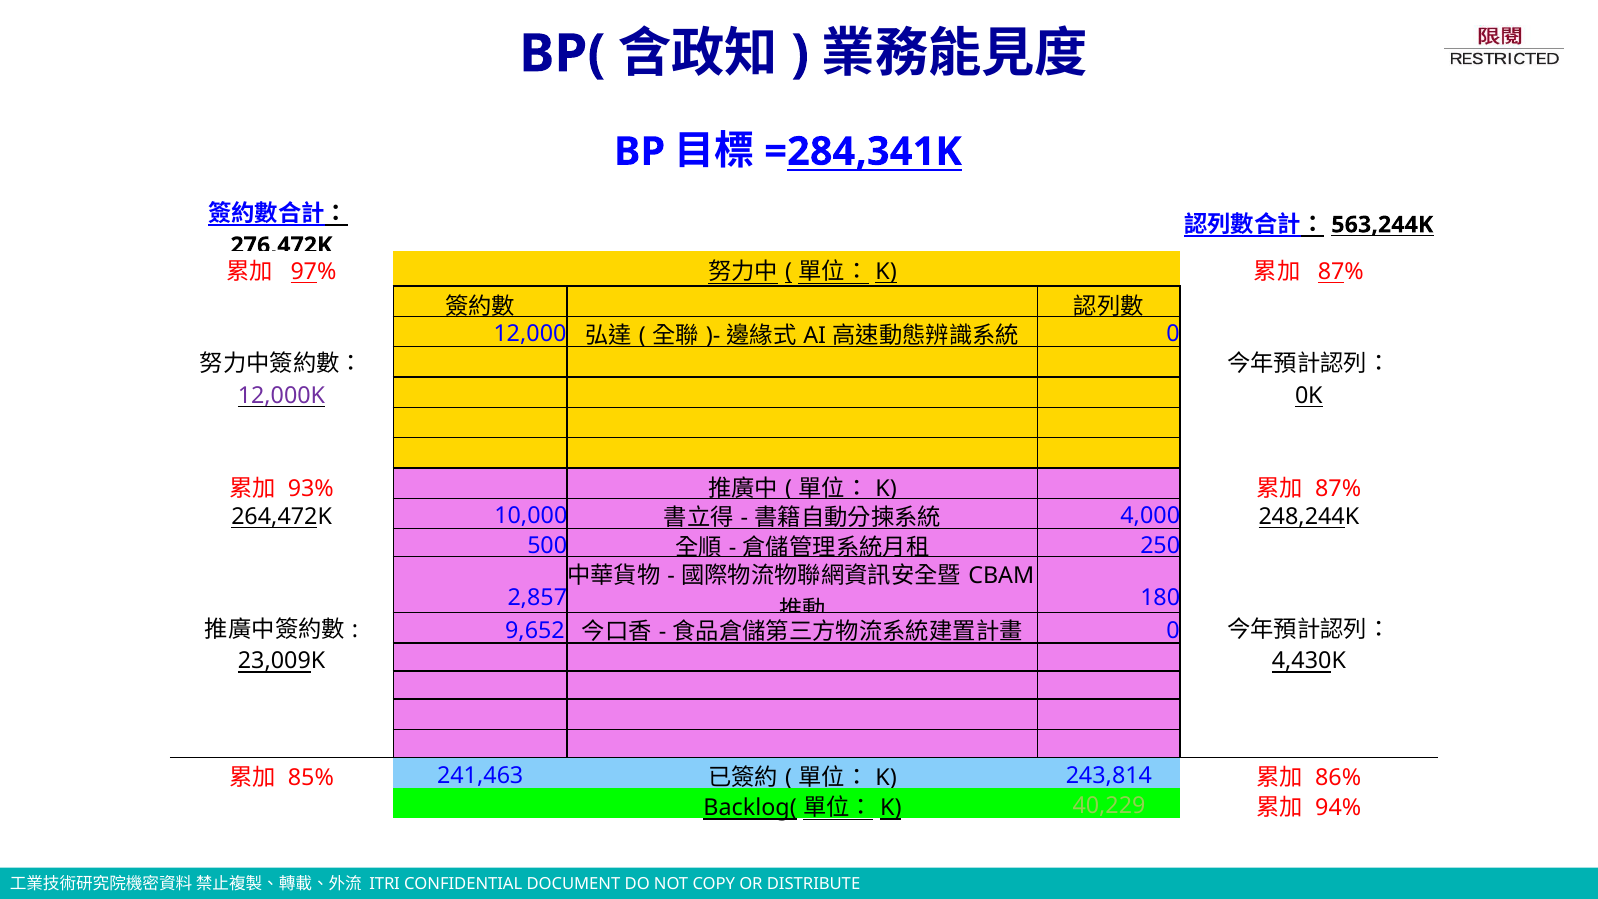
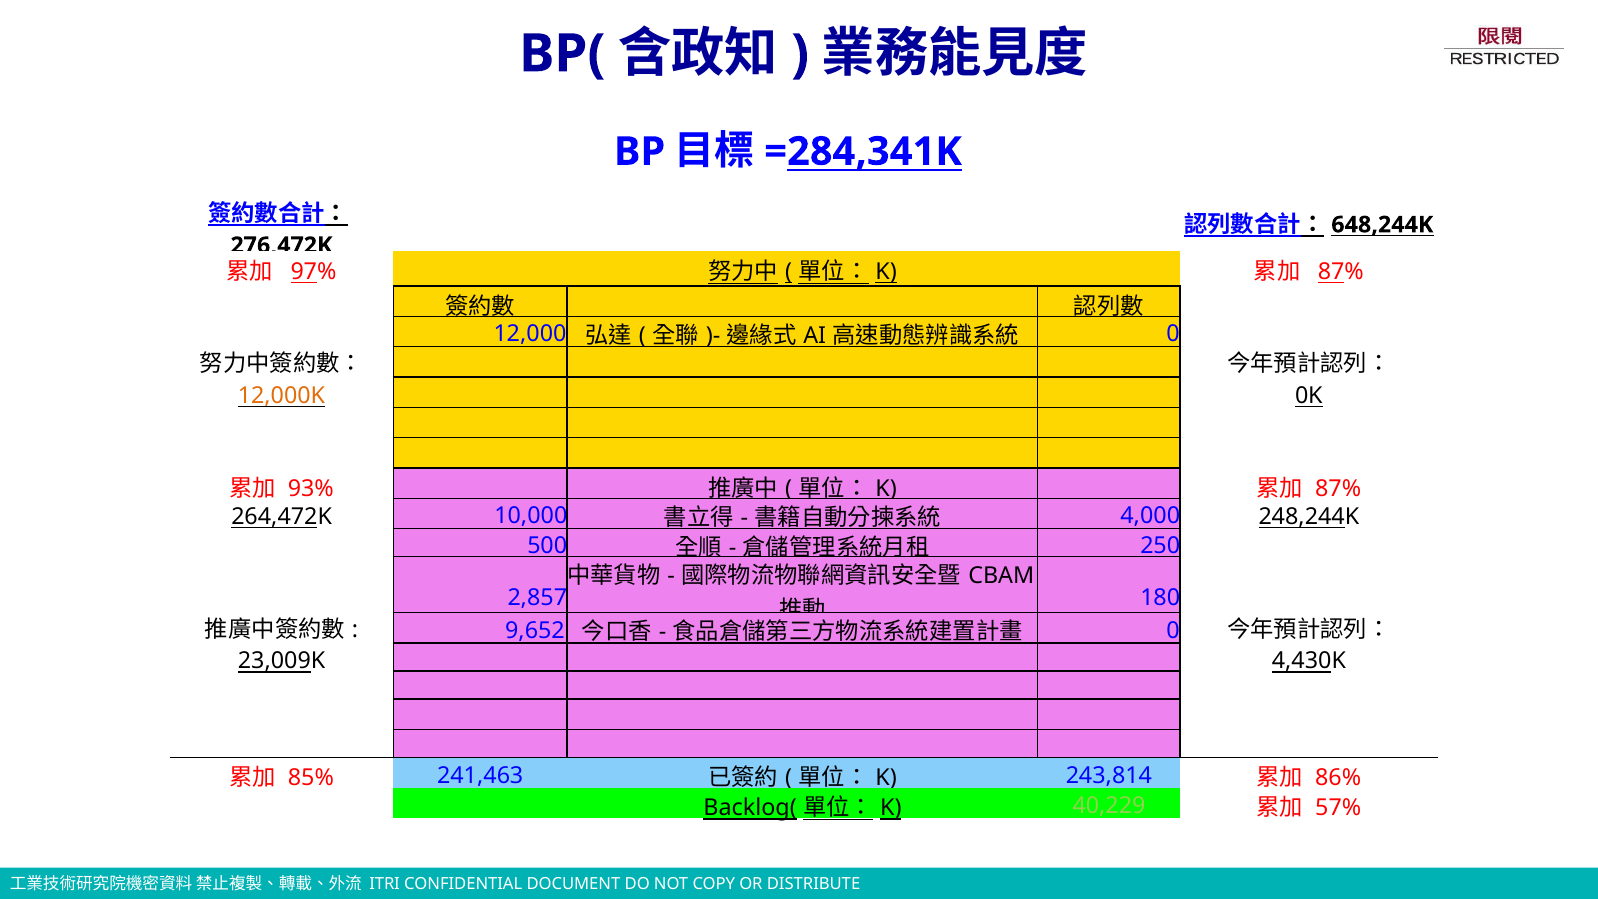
563,244K: 563,244K -> 648,244K (1382, 225)
12,000K colour: purple -> orange (281, 395)
94%: 94% -> 57% (1338, 808)
